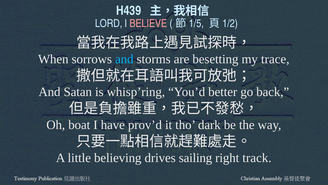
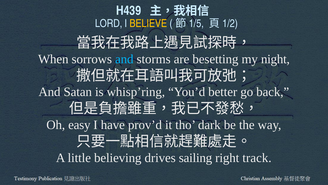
BELIEVE colour: pink -> yellow (148, 23)
trace: trace -> night (275, 59)
boat: boat -> easy (79, 125)
